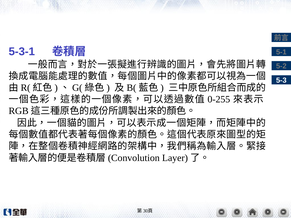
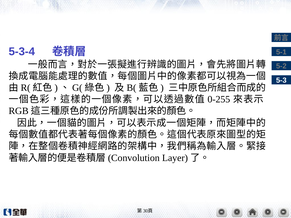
5-3-1: 5-3-1 -> 5-3-4 (22, 52)
